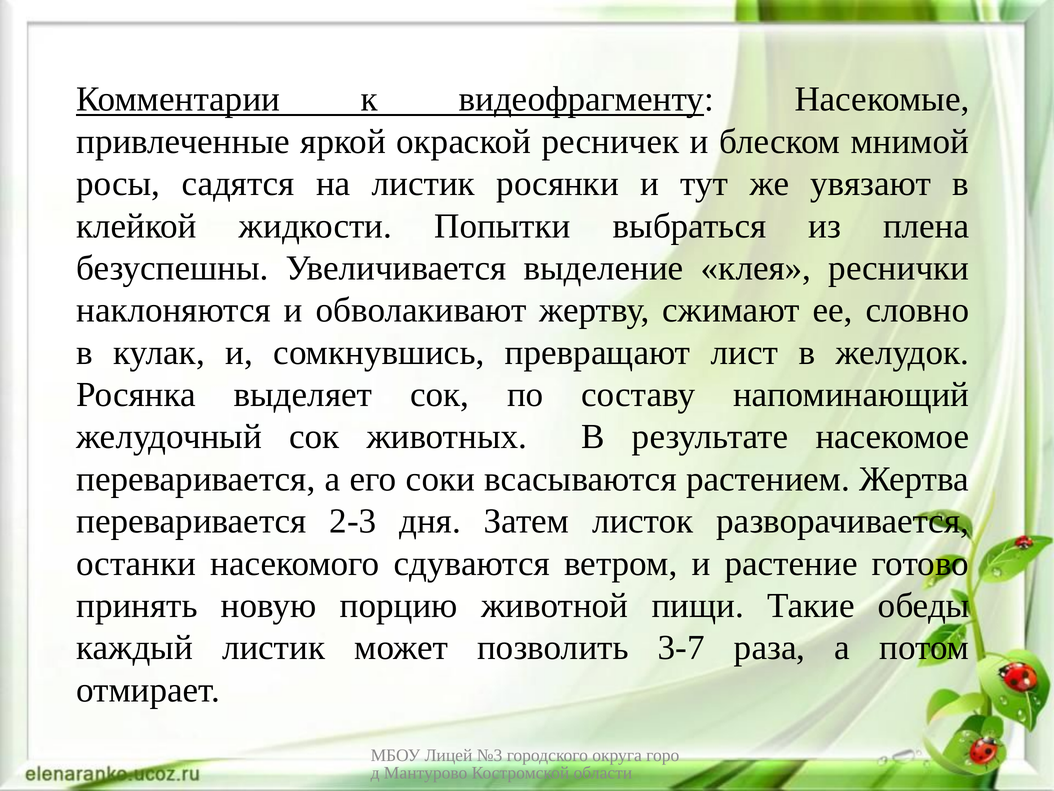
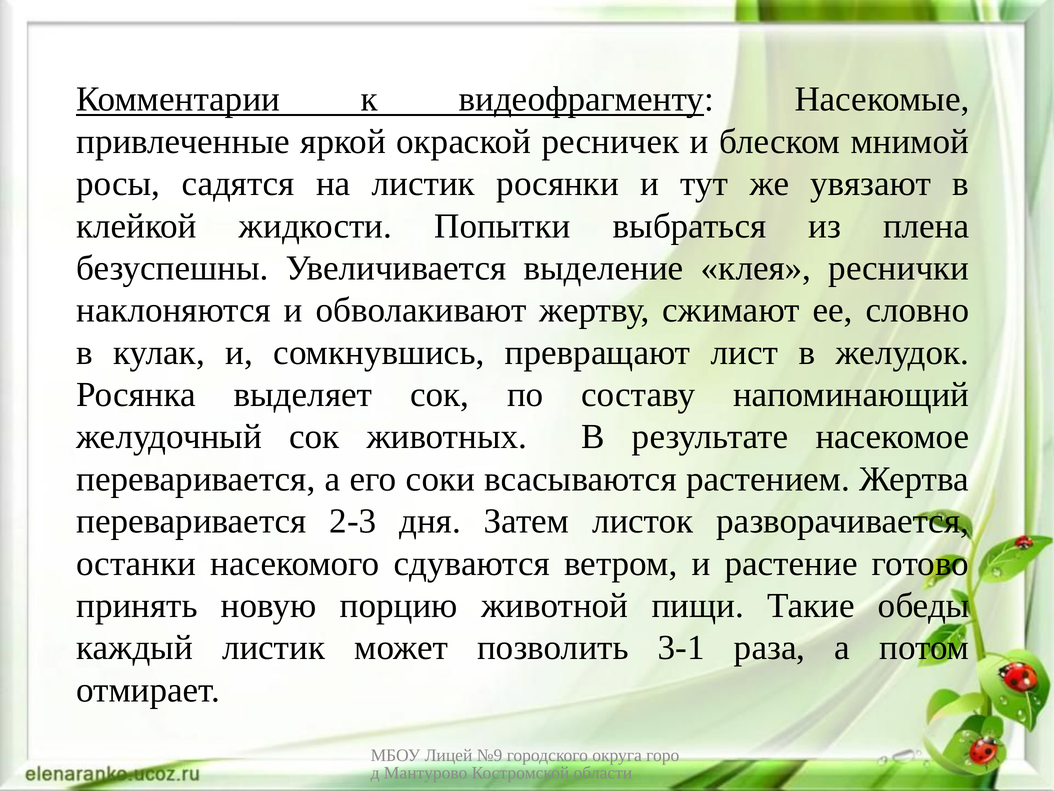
3-7: 3-7 -> 3-1 (681, 647)
№3: №3 -> №9 (490, 755)
